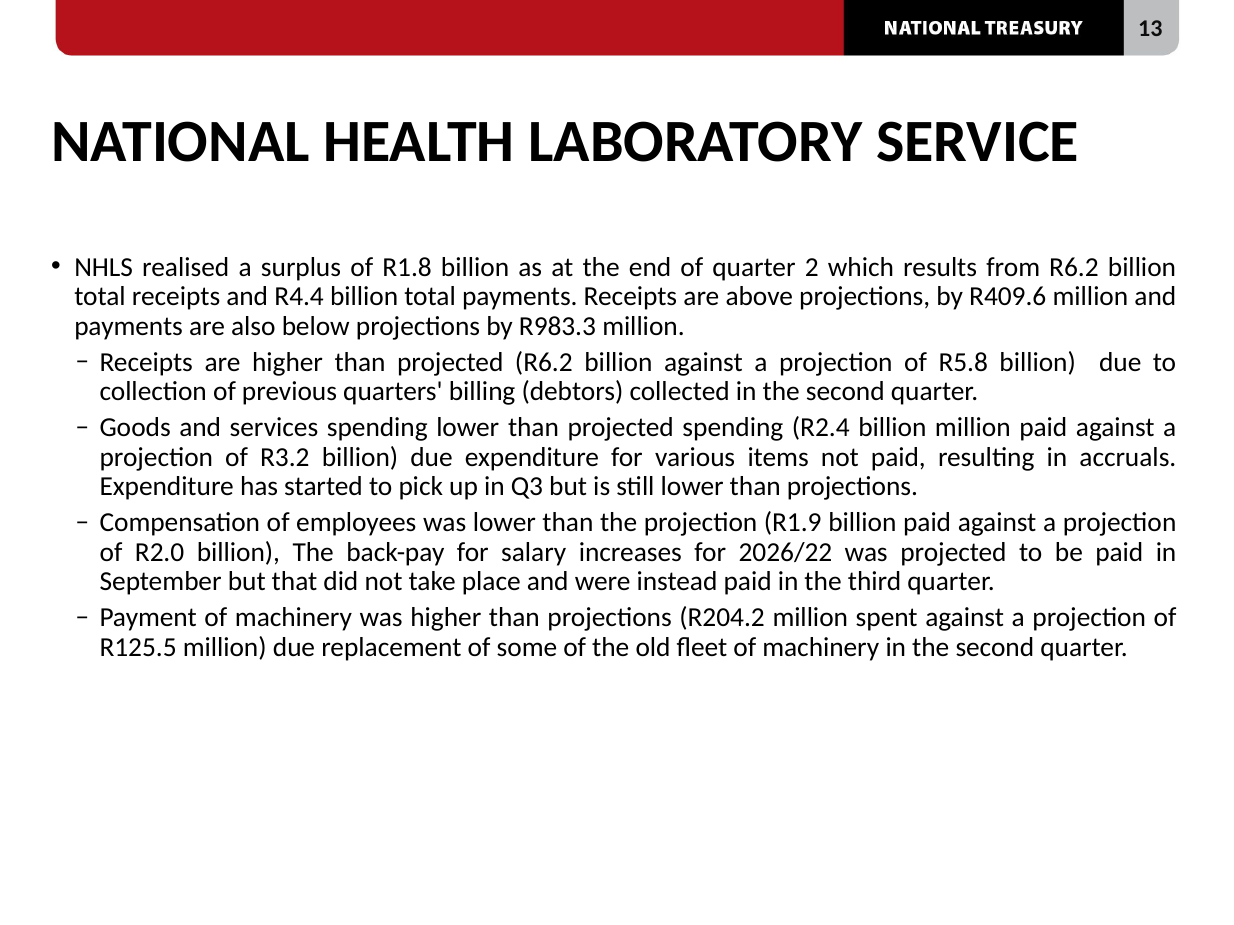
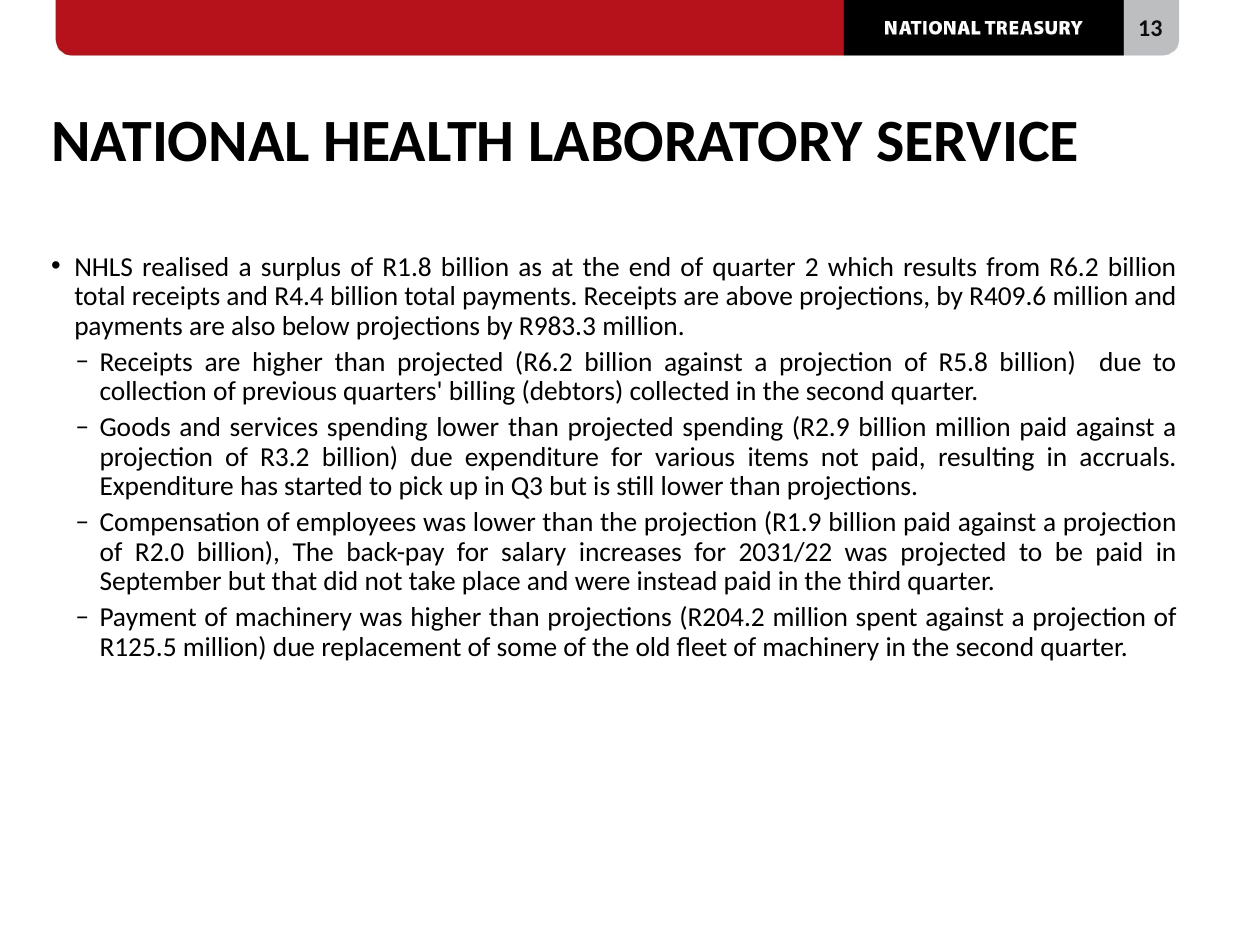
R2.4: R2.4 -> R2.9 (821, 428)
2026/22: 2026/22 -> 2031/22 (785, 553)
